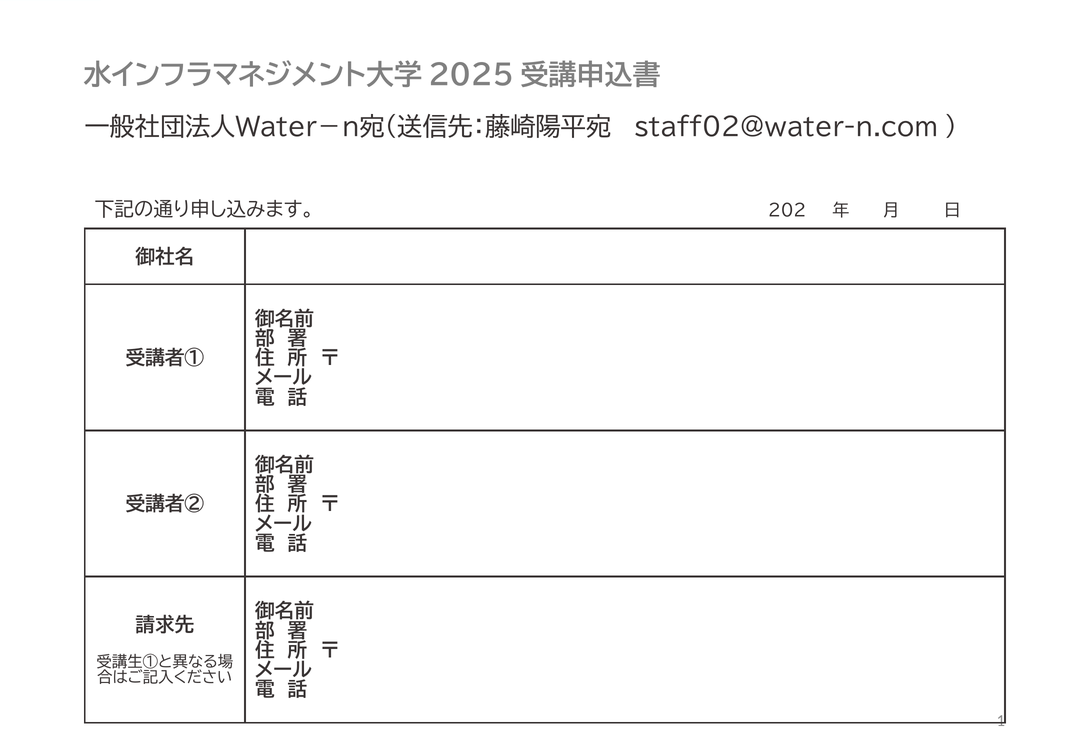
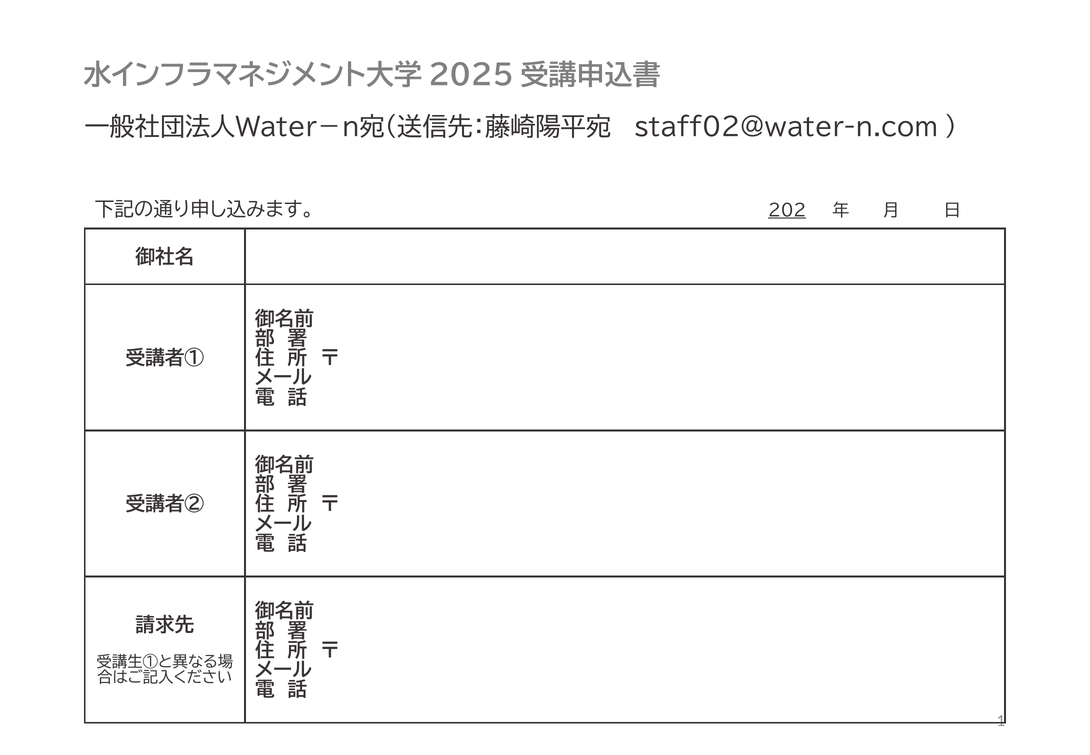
202 underline: none -> present (787, 211)
